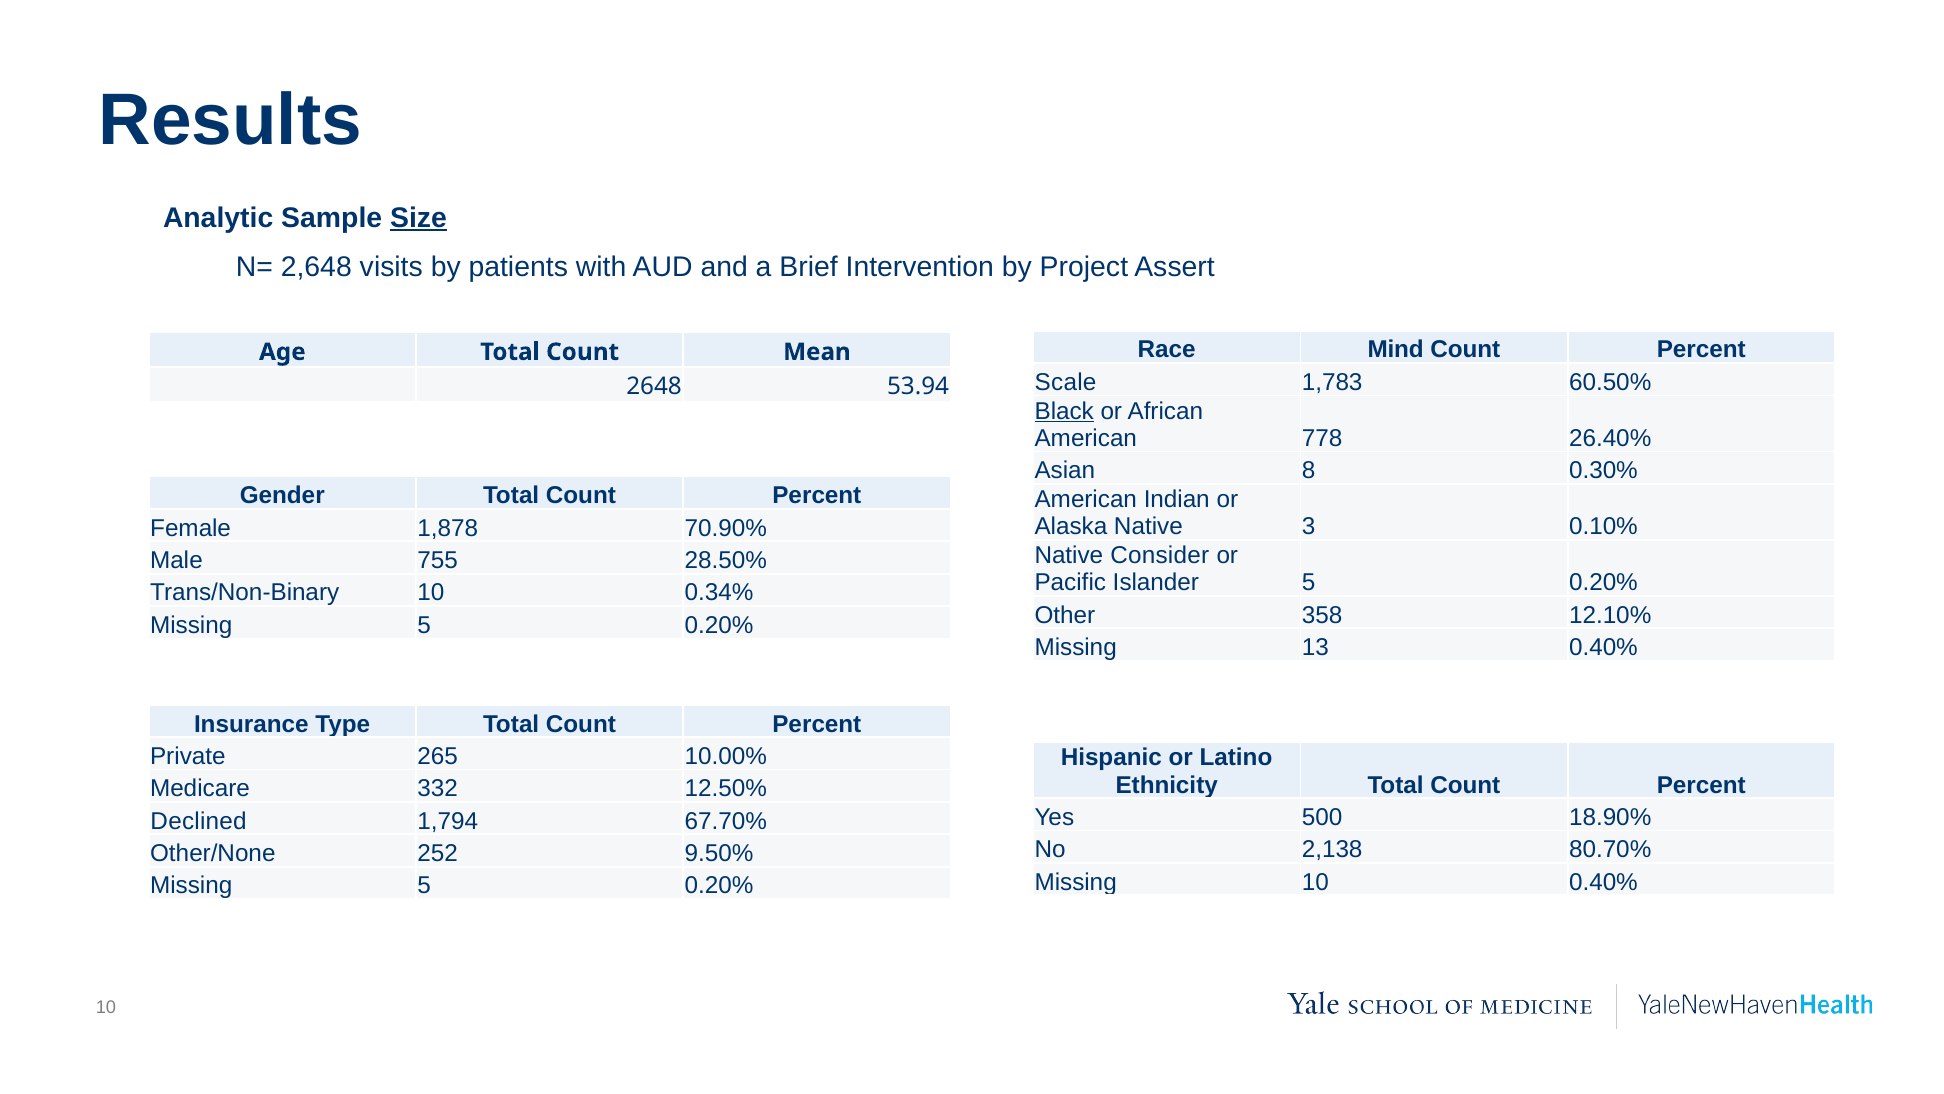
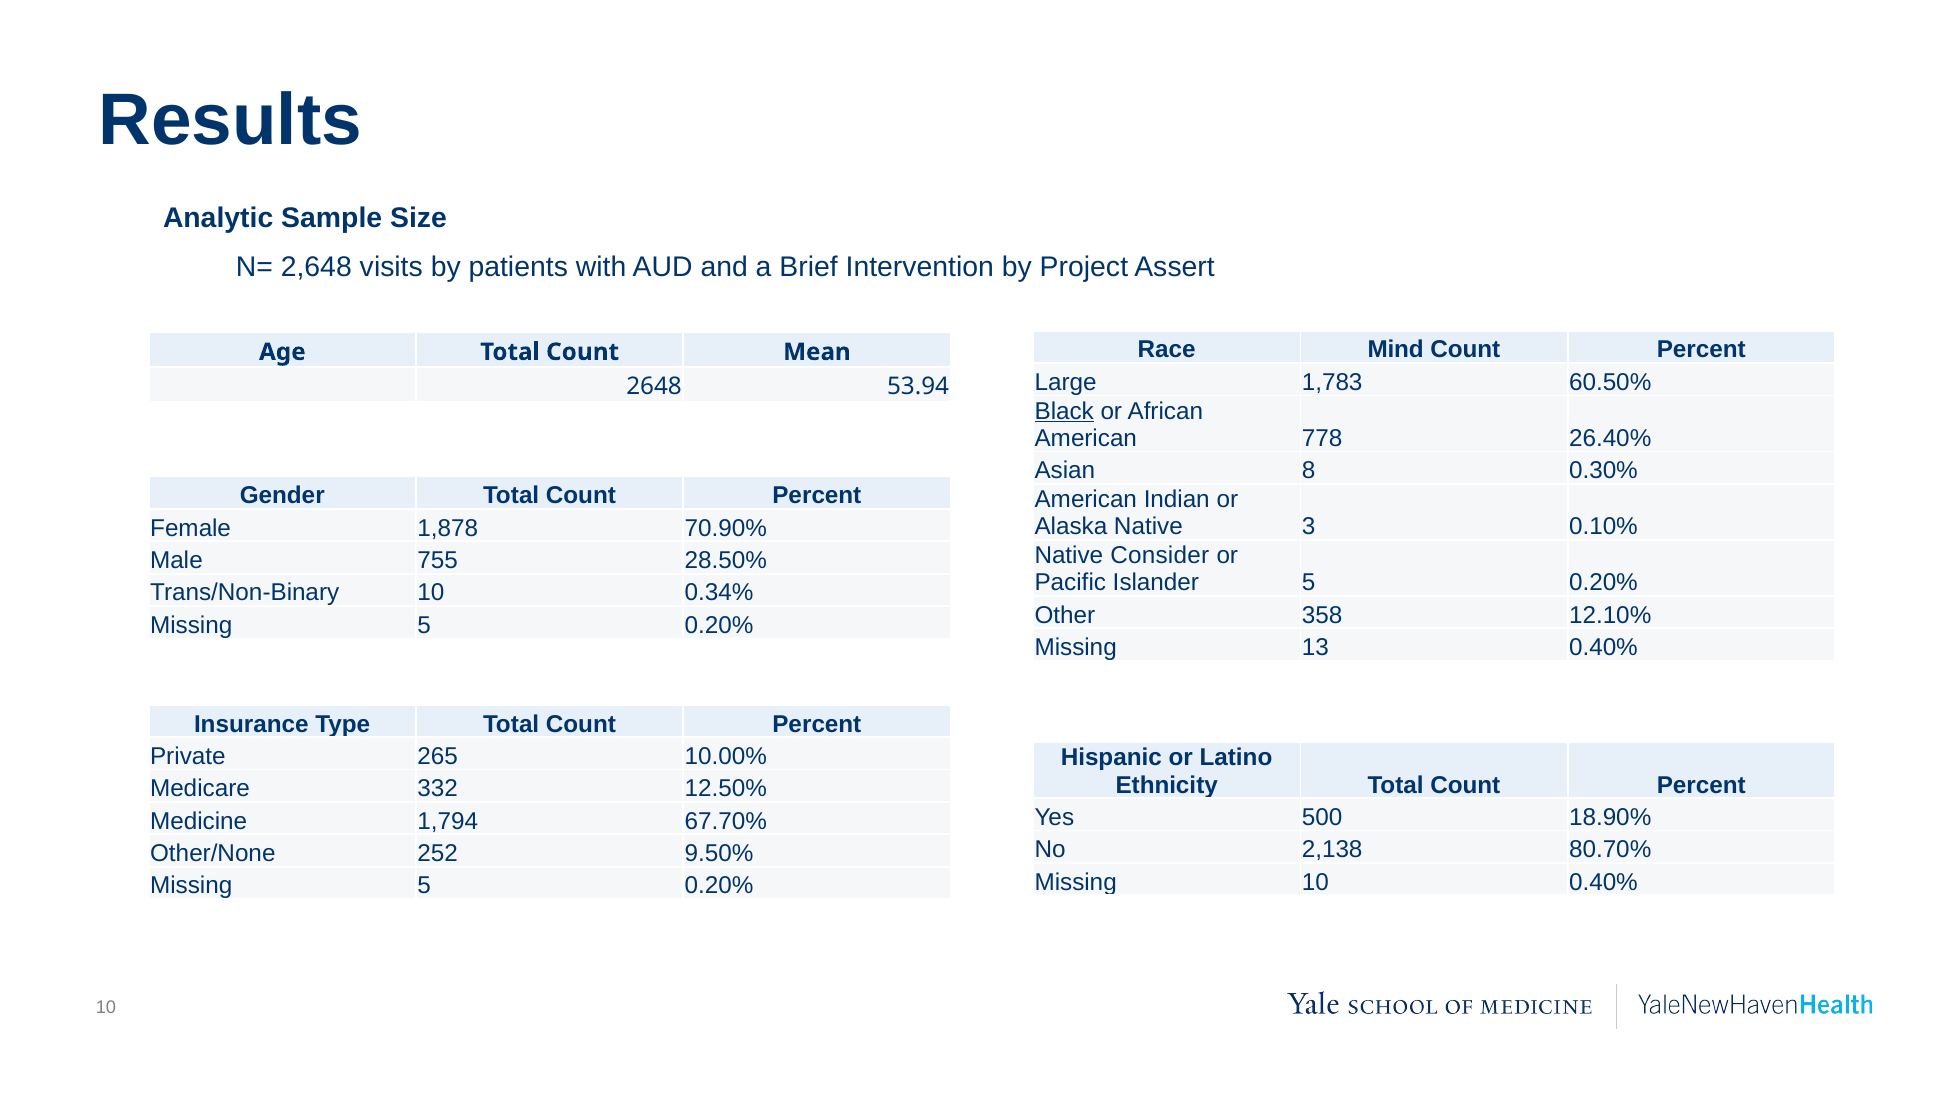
Size underline: present -> none (419, 218)
Scale: Scale -> Large (1066, 382)
Declined: Declined -> Medicine (199, 821)
